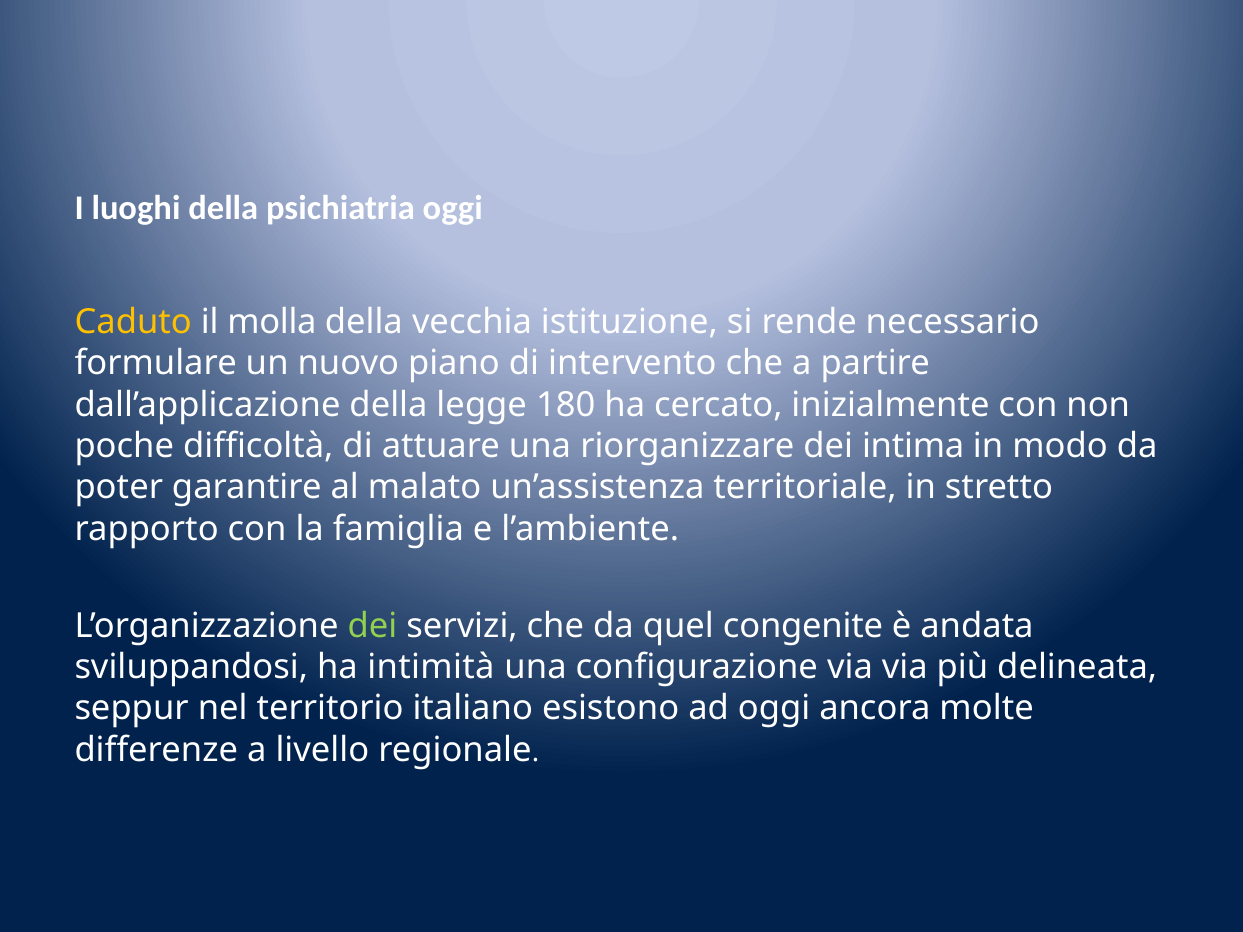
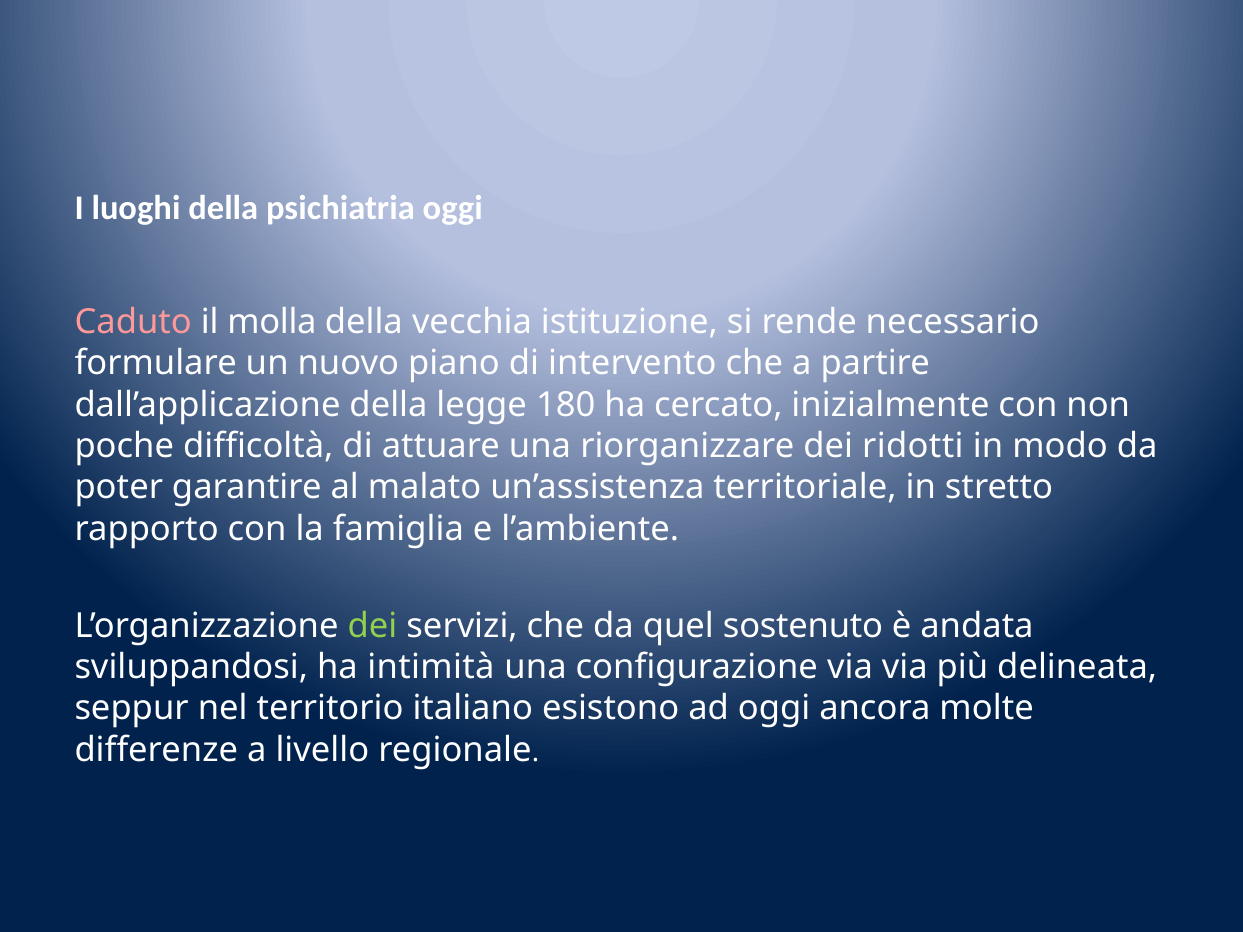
Caduto colour: yellow -> pink (133, 322)
intima: intima -> ridotti (913, 446)
congenite: congenite -> sostenuto (803, 626)
